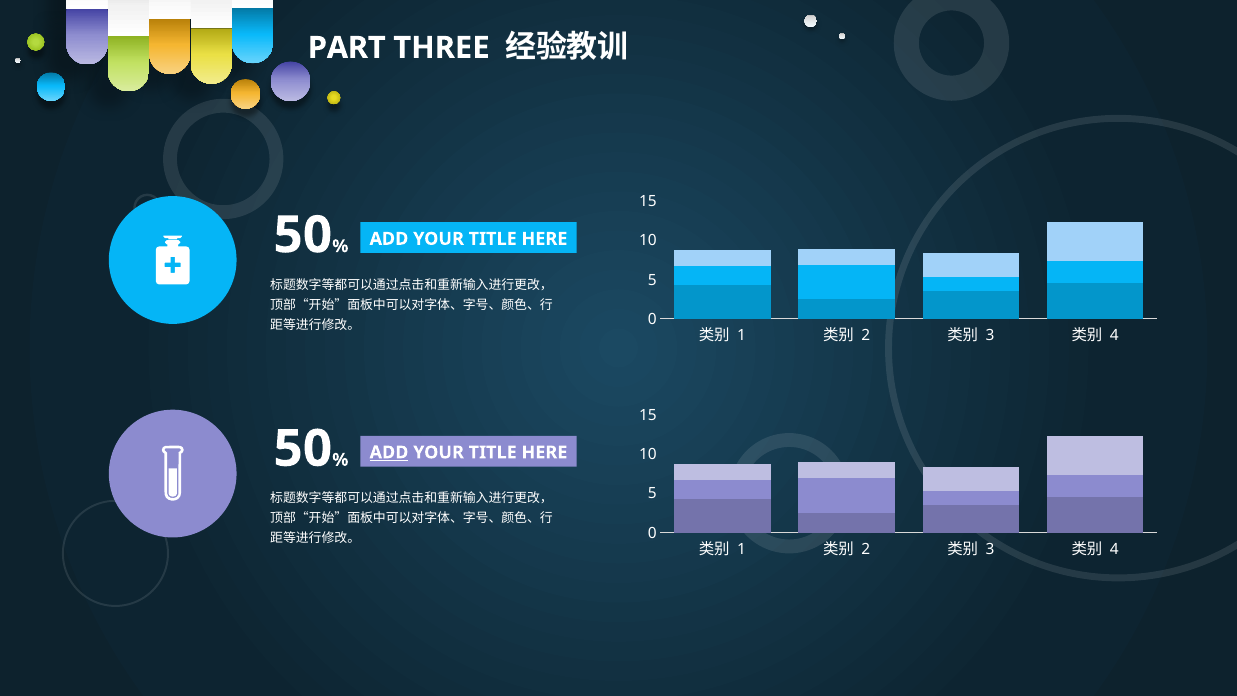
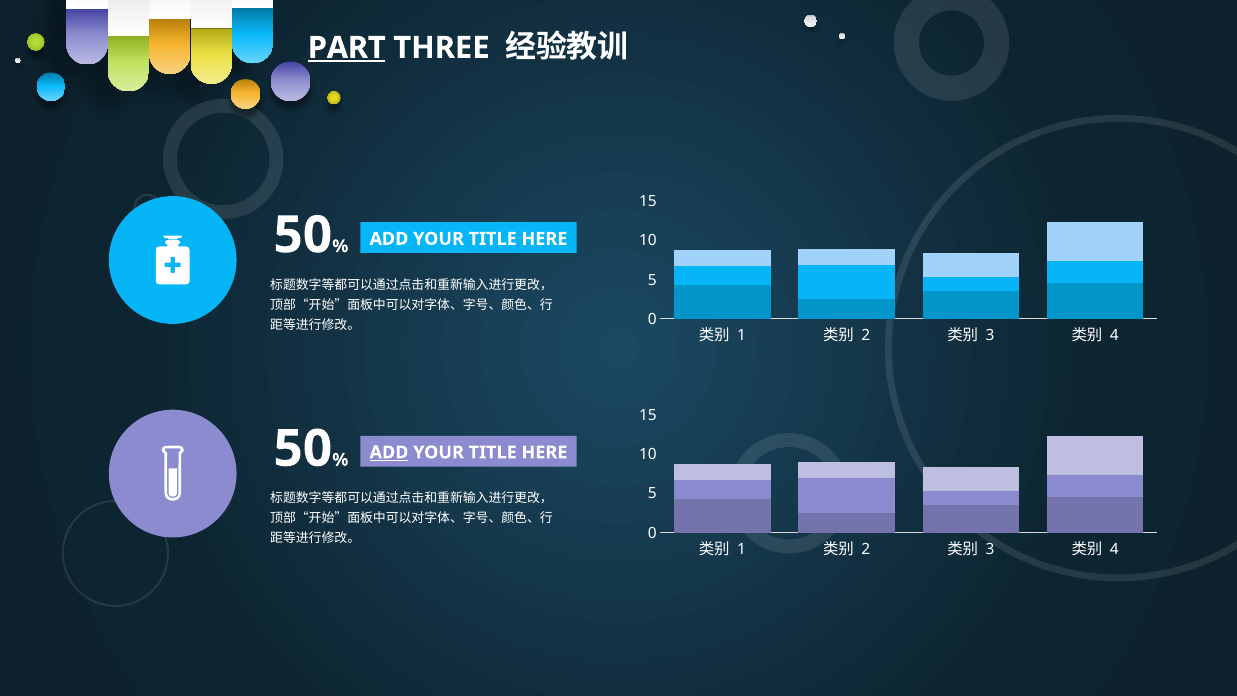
PART underline: none -> present (347, 48)
